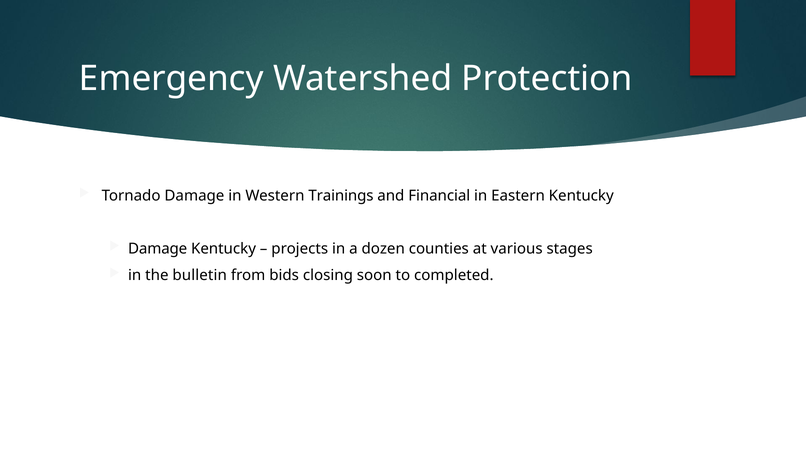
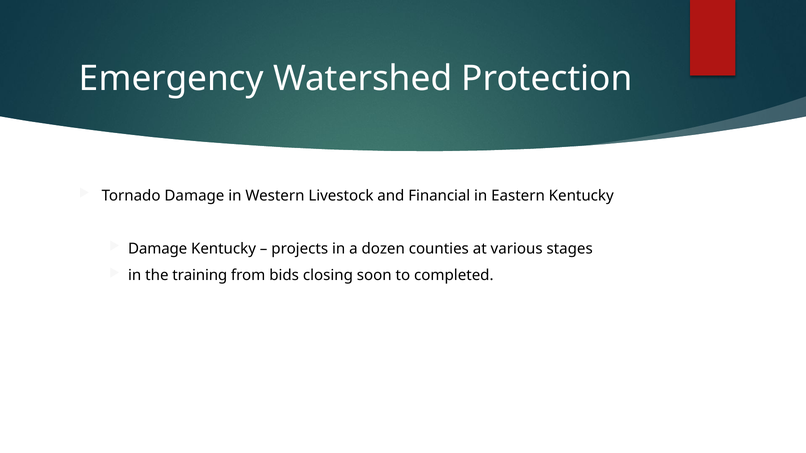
Trainings: Trainings -> Livestock (341, 196)
bulletin: bulletin -> training (200, 275)
